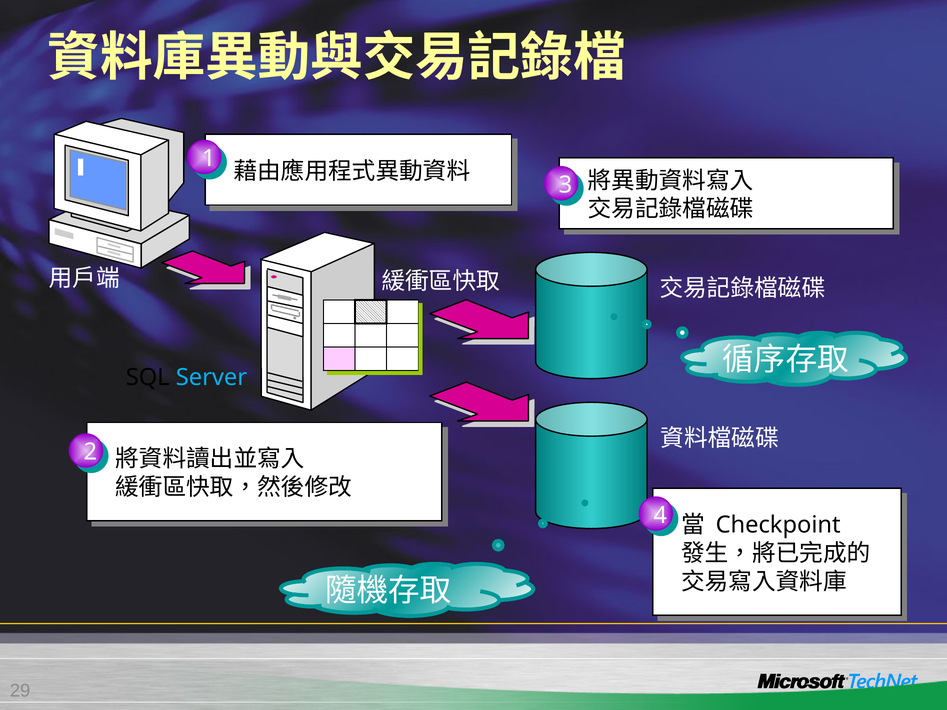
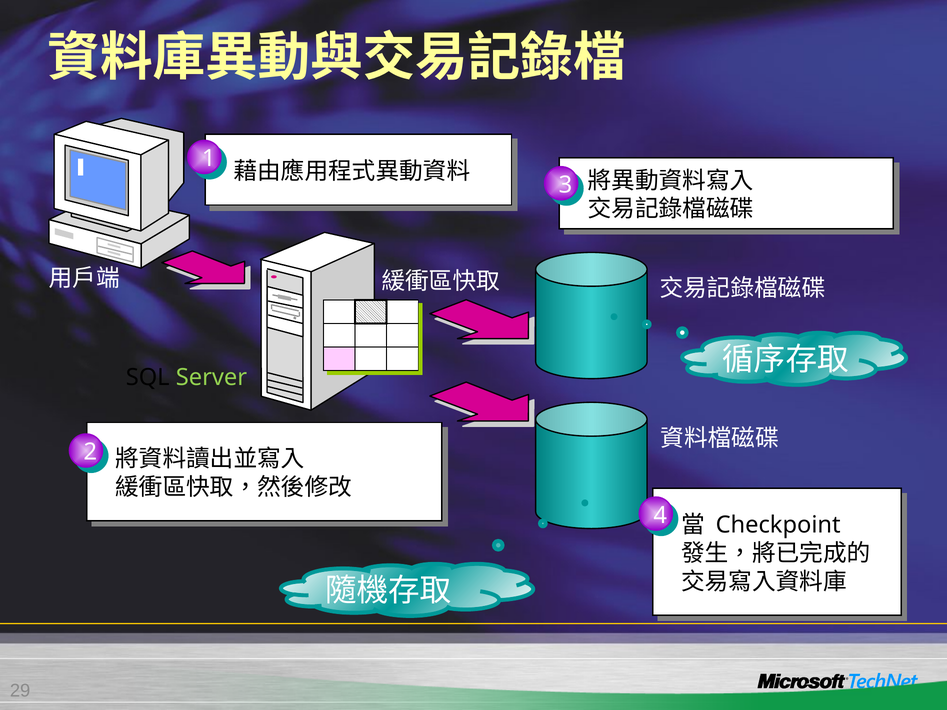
Server colour: light blue -> light green (211, 378)
